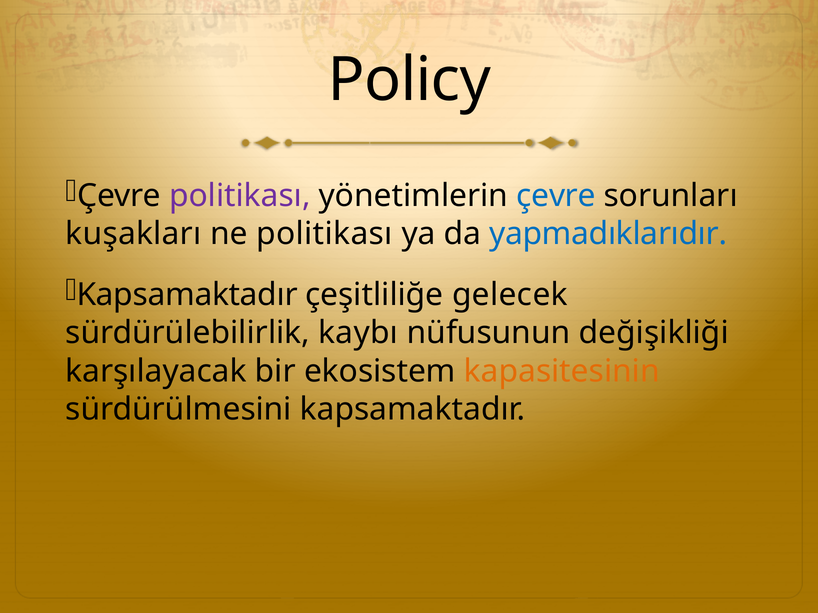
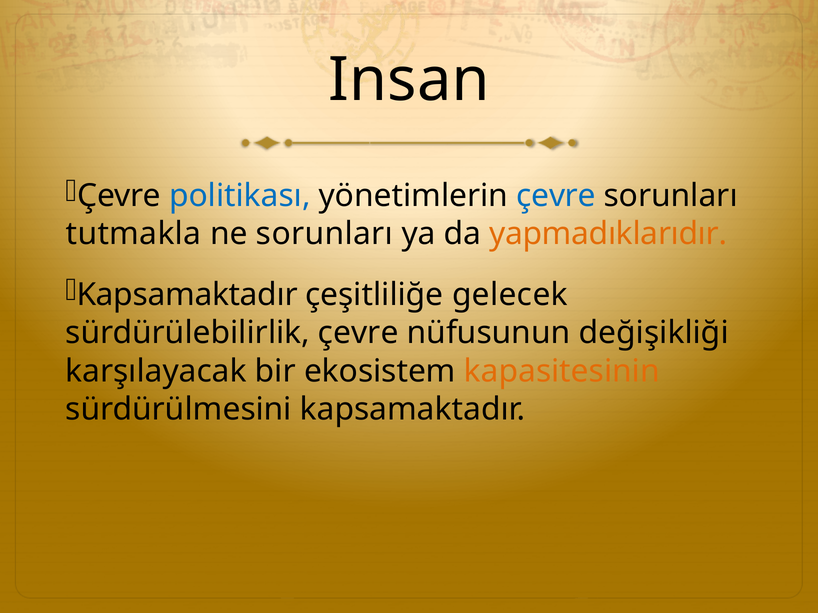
Policy: Policy -> Insan (409, 80)
politikası colour: purple -> blue (240, 196)
kuşakları: kuşakları -> tutmakla (133, 234)
ne politikası: politikası -> sorunları (324, 234)
yapmadıklarıdır colour: blue -> orange (608, 234)
sürdürülebilirlik kaybı: kaybı -> çevre (358, 333)
